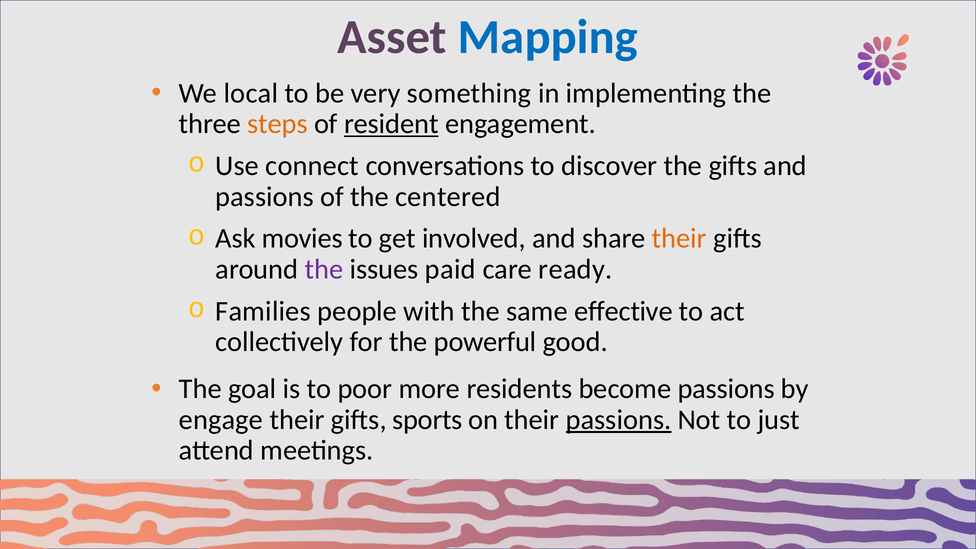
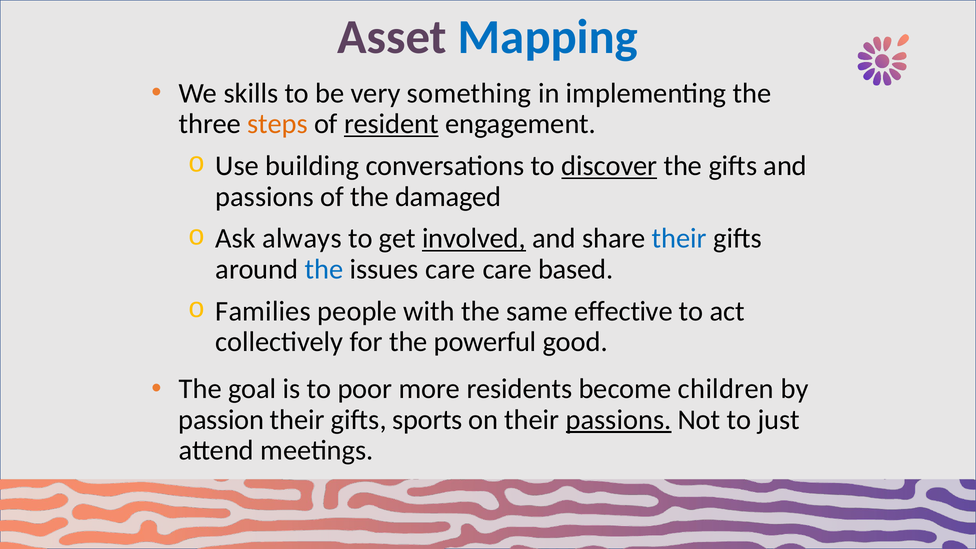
local: local -> skills (251, 93)
connect: connect -> building (312, 166)
discover underline: none -> present (609, 166)
centered: centered -> damaged (448, 197)
movies: movies -> always (302, 239)
involved underline: none -> present (474, 239)
their colour: orange -> blue (679, 239)
the colour: purple -> blue (324, 269)
issues paid: paid -> care (450, 269)
ready: ready -> based (576, 269)
become passions: passions -> children (726, 389)
engage: engage -> passion (221, 420)
